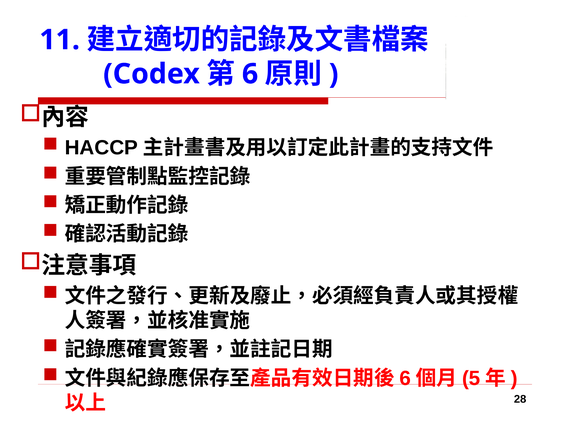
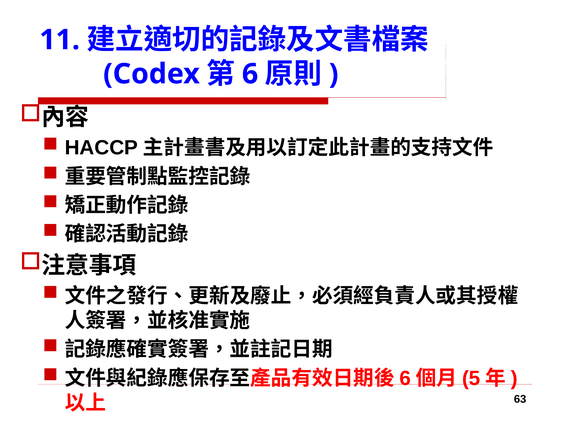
28: 28 -> 63 (520, 400)
